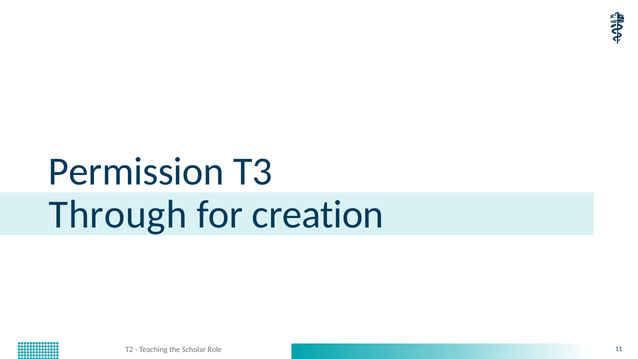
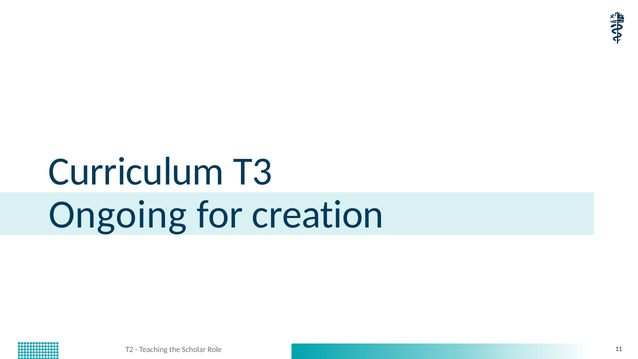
Permission: Permission -> Curriculum (136, 171)
Through: Through -> Ongoing (118, 215)
